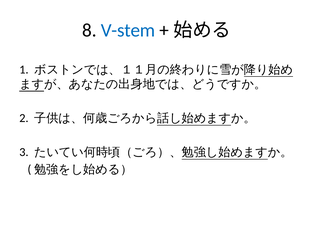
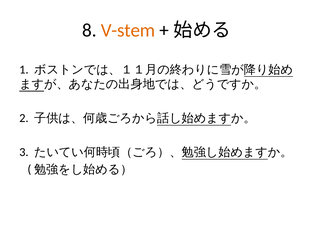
V-stem colour: blue -> orange (128, 30)
